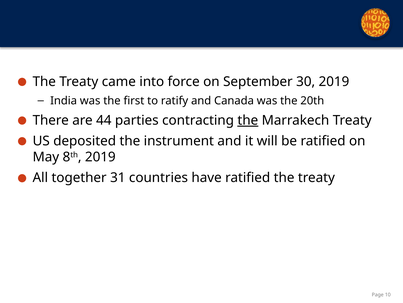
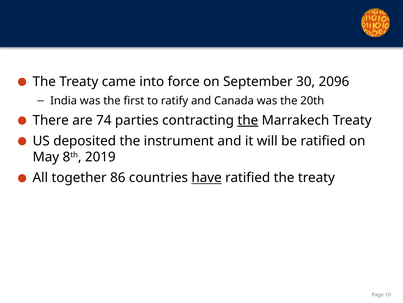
30 2019: 2019 -> 2096 (334, 82)
44: 44 -> 74 (104, 120)
31: 31 -> 86 (118, 177)
have underline: none -> present (207, 177)
